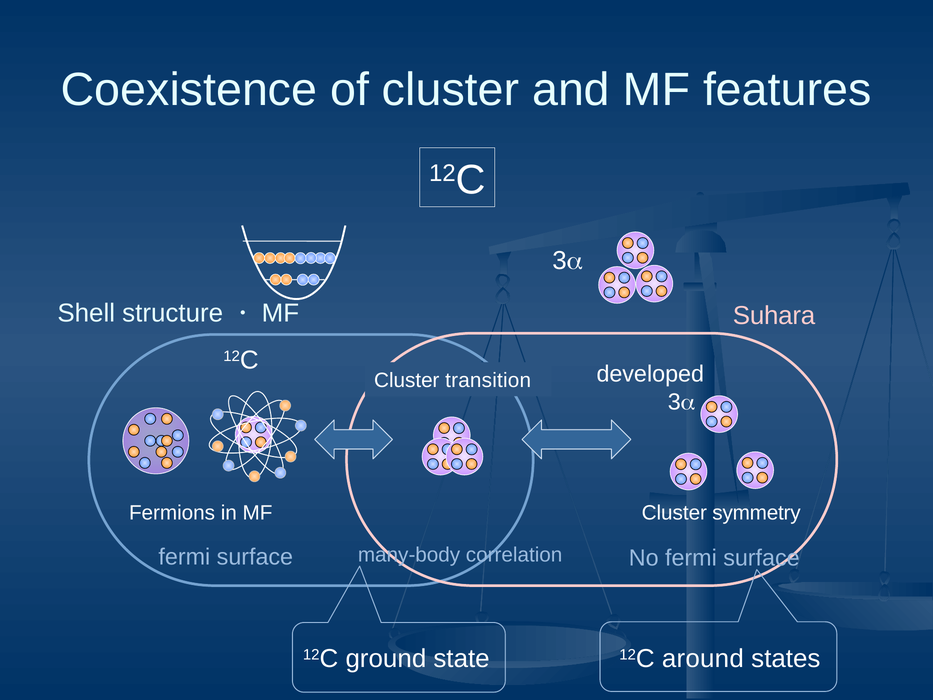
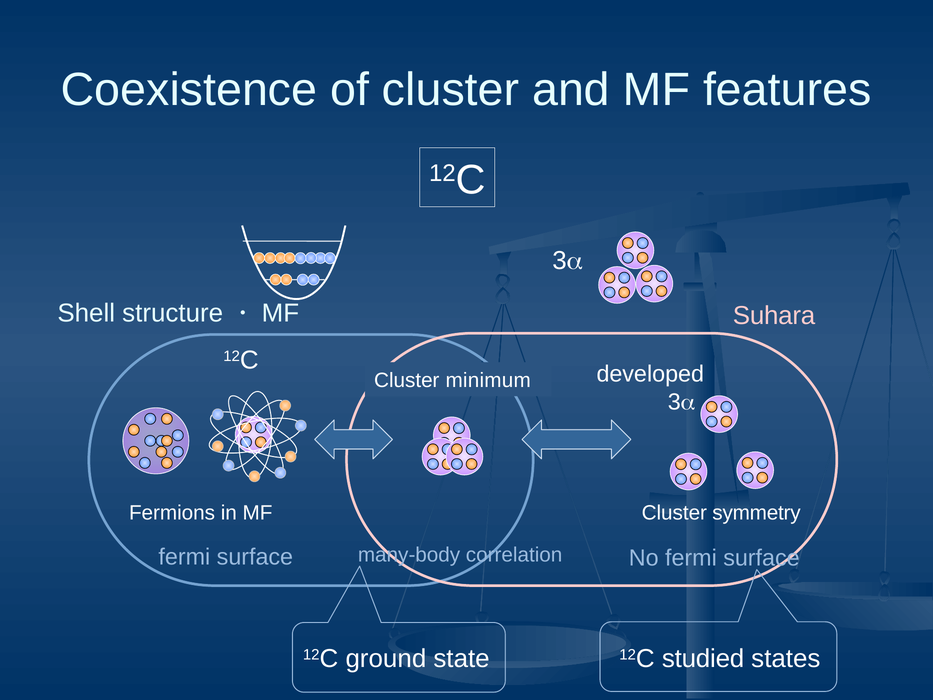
transition: transition -> minimum (488, 380)
around: around -> studied (703, 659)
